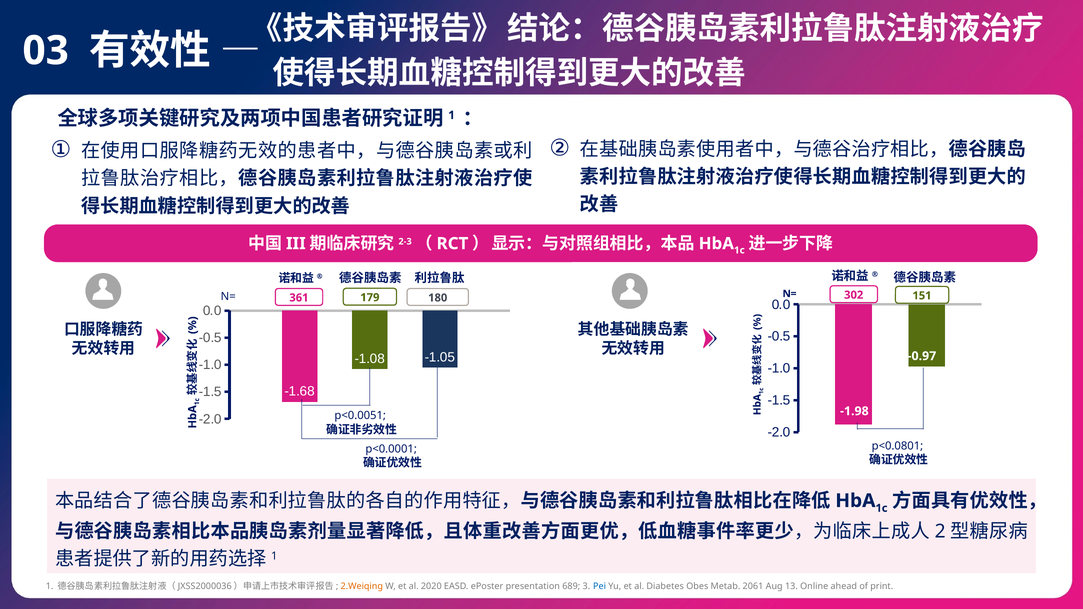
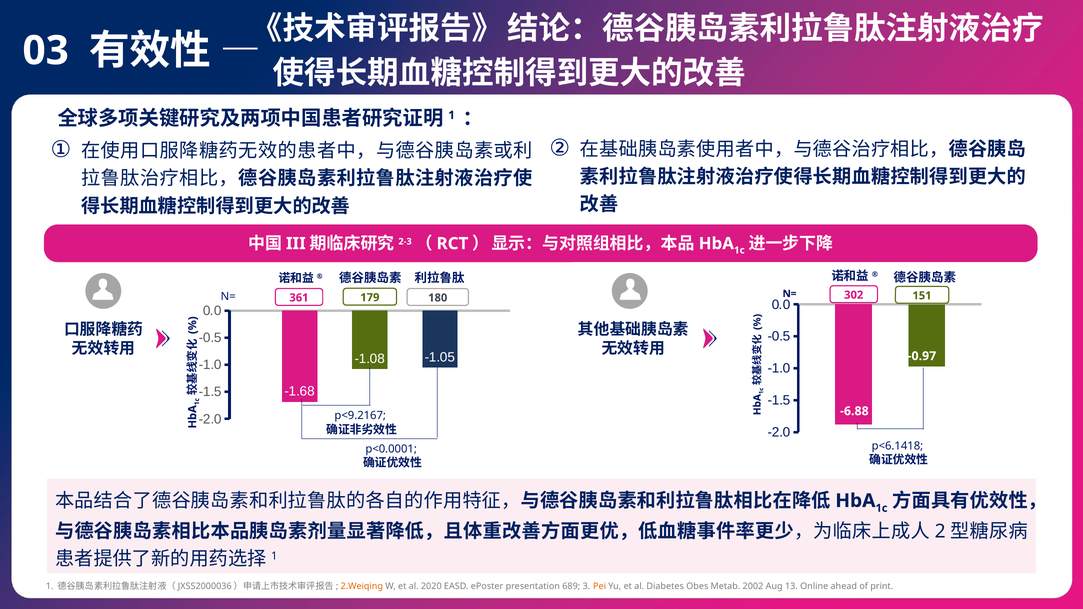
-1.98: -1.98 -> -6.88 (854, 411)
p<0.0051: p<0.0051 -> p<9.2167 (360, 416)
p<0.0801: p<0.0801 -> p<6.1418 (897, 446)
Pei colour: blue -> orange (600, 586)
2061: 2061 -> 2002 (753, 586)
